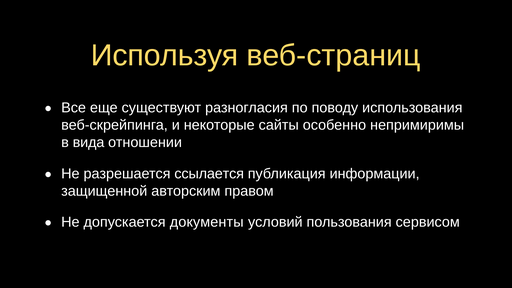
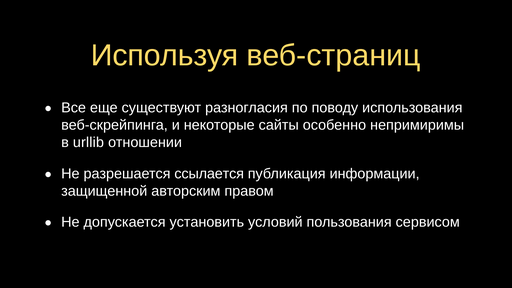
вида: вида -> urllib (88, 142)
документы: документы -> установить (207, 222)
